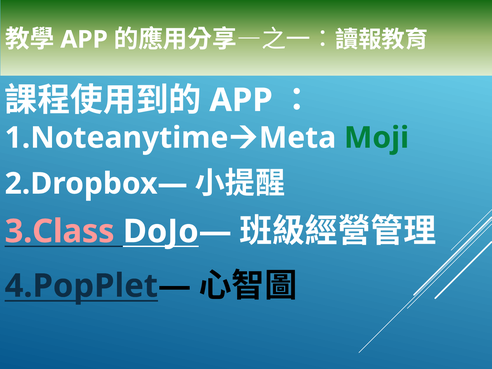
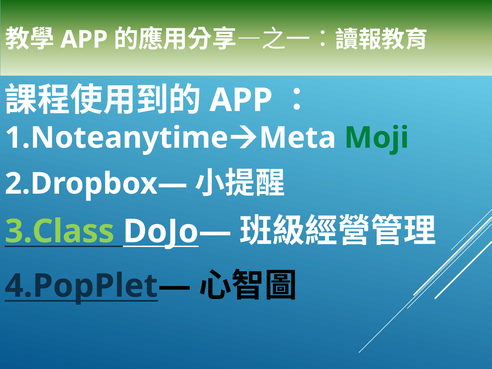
3.Class colour: pink -> light green (60, 231)
